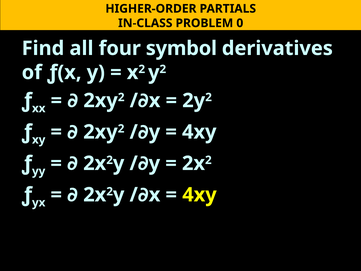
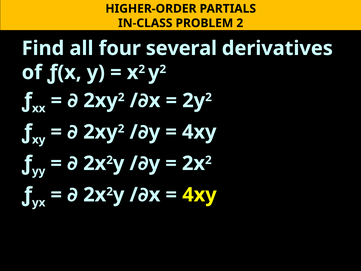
PROBLEM 0: 0 -> 2 (240, 23)
symbol: symbol -> several (181, 48)
